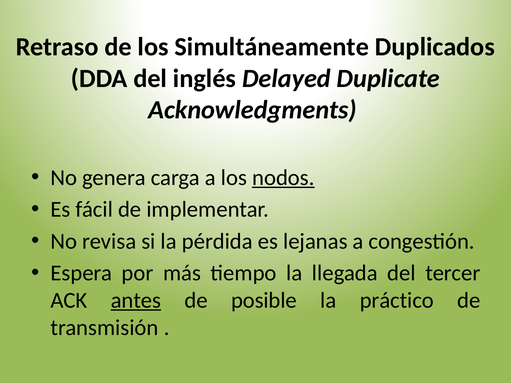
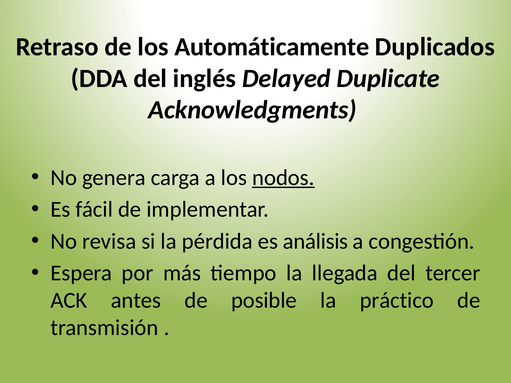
Simultáneamente: Simultáneamente -> Automáticamente (272, 47)
lejanas: lejanas -> análisis (315, 241)
antes underline: present -> none (136, 300)
